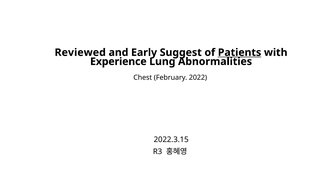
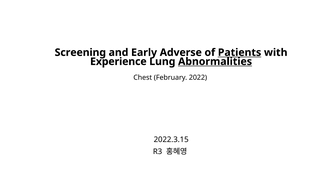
Reviewed: Reviewed -> Screening (80, 52)
Suggest: Suggest -> Adverse (181, 52)
Abnormalities underline: none -> present (215, 62)
